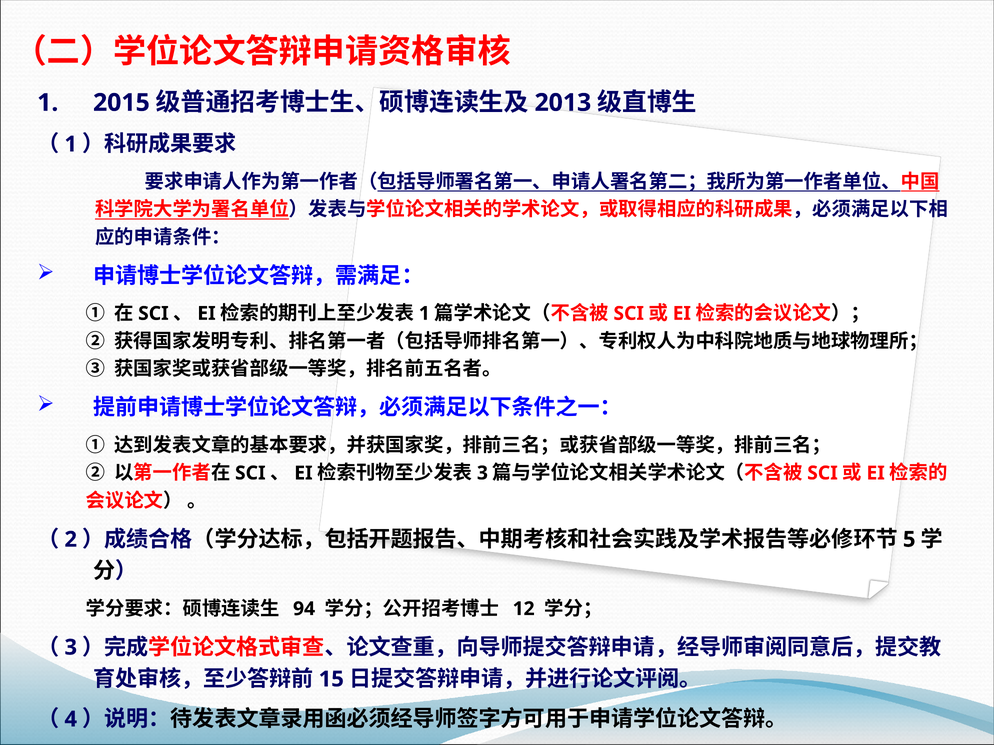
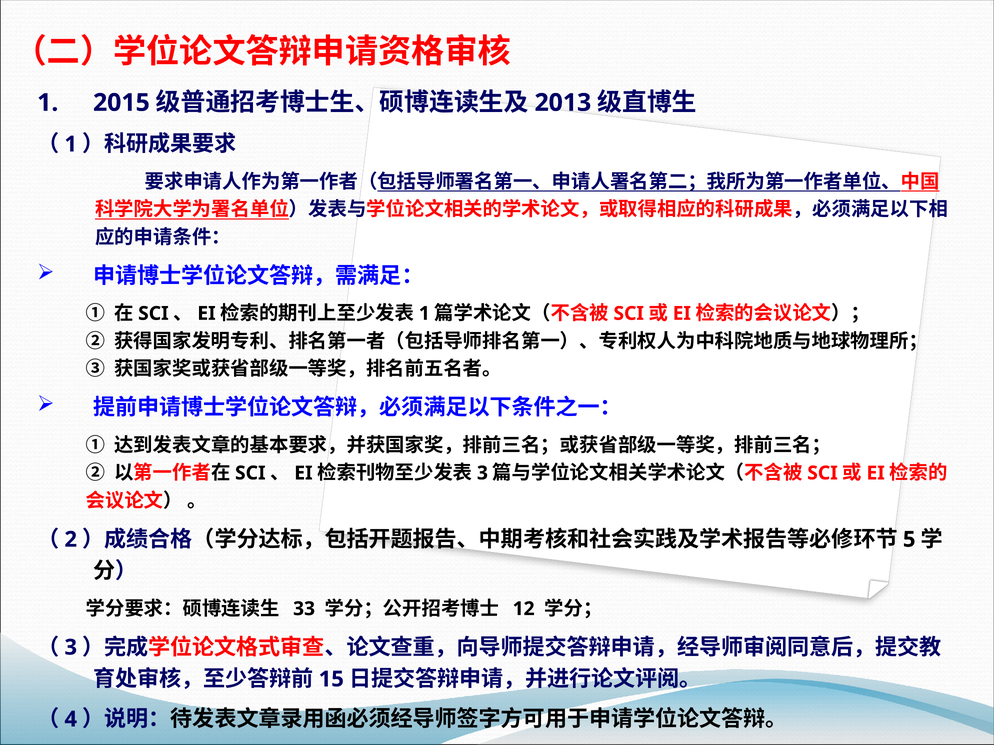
94: 94 -> 33 (304, 609)
